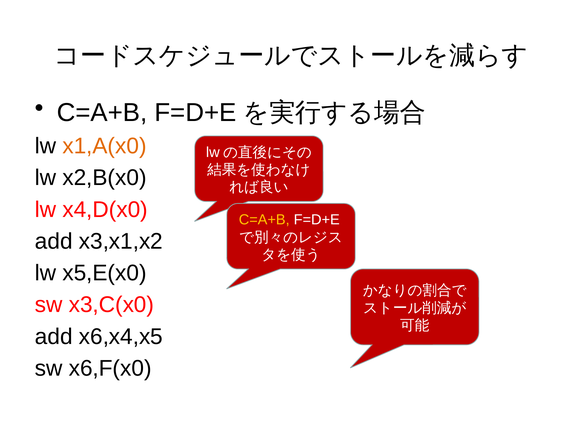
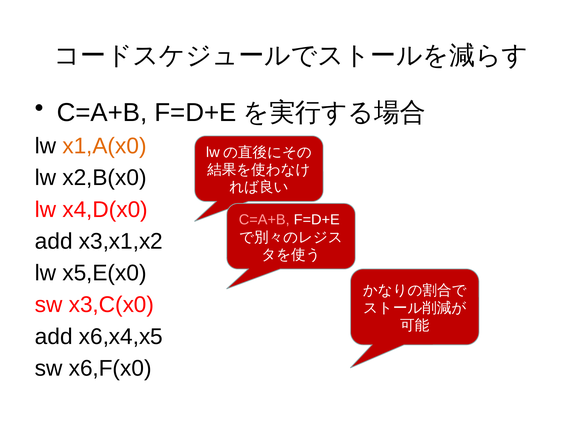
C=A+B colour: yellow -> pink (264, 219)
